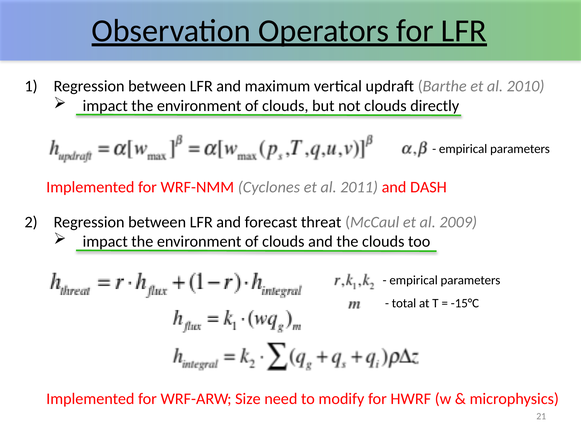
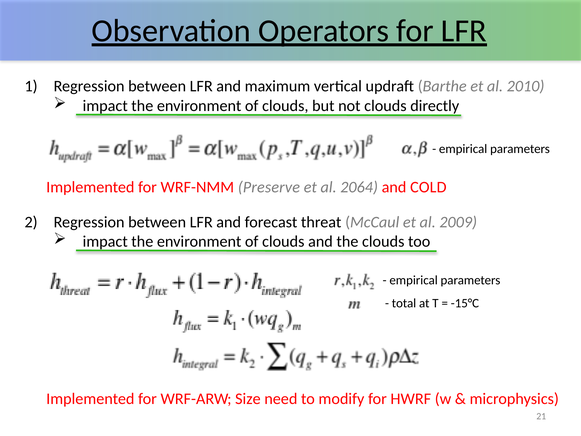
Cyclones: Cyclones -> Preserve (269, 187)
2011: 2011 -> 2064 (359, 187)
DASH: DASH -> COLD (428, 187)
